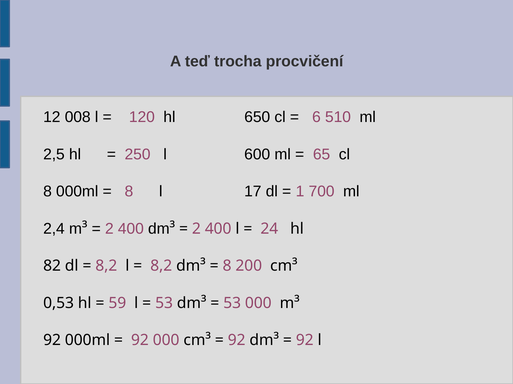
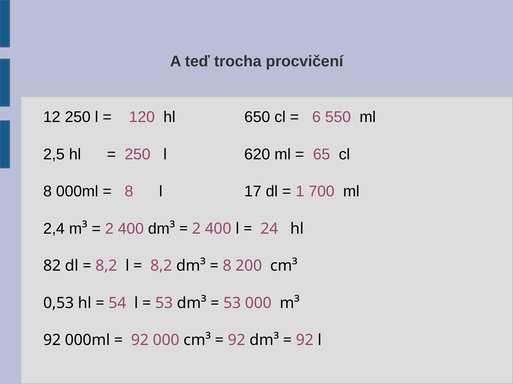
12 008: 008 -> 250 (78, 117)
510: 510 -> 550 (338, 117)
600: 600 -> 620 (257, 155)
59: 59 -> 54 (117, 303)
